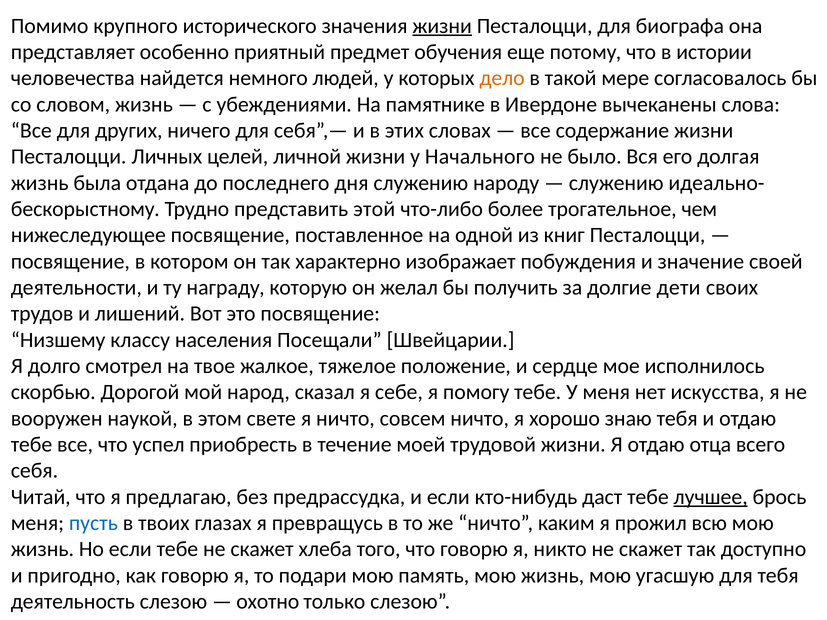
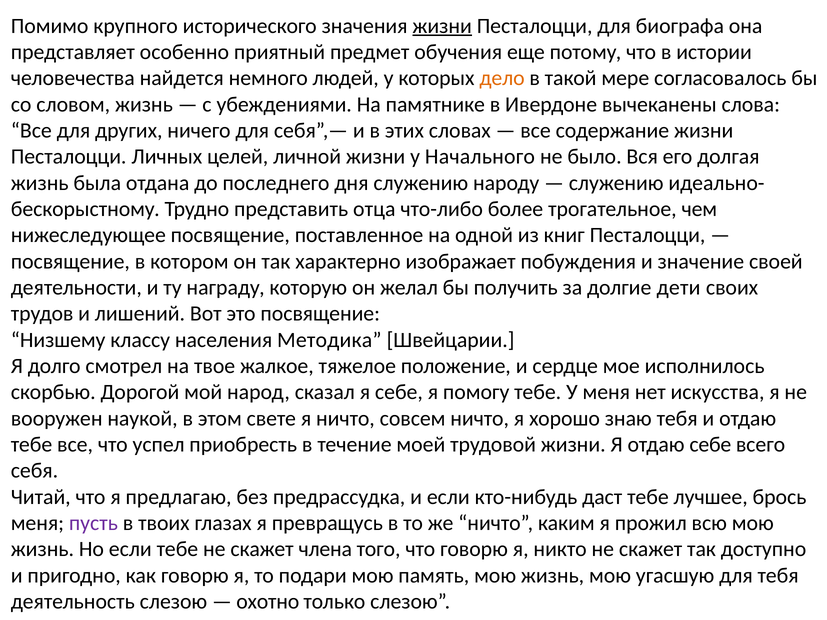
этой: этой -> отца (374, 209)
Посещали: Посещали -> Методика (329, 340)
отдаю отца: отца -> себе (710, 445)
лучшее underline: present -> none (711, 497)
пусть colour: blue -> purple (93, 523)
хлеба: хлеба -> члена (325, 549)
